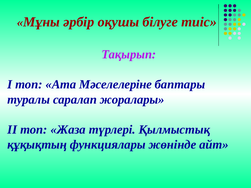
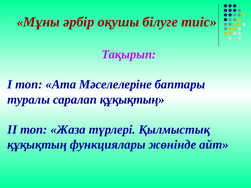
саралап жоралары: жоралары -> құқықтың (132, 100)
